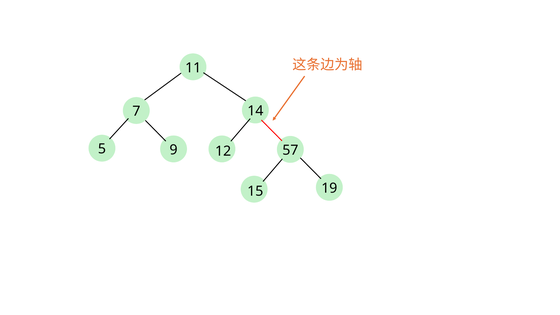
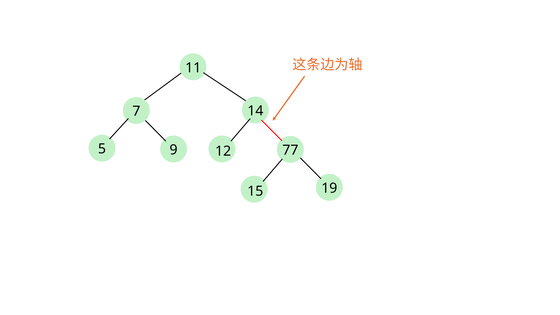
57: 57 -> 77 (290, 150)
